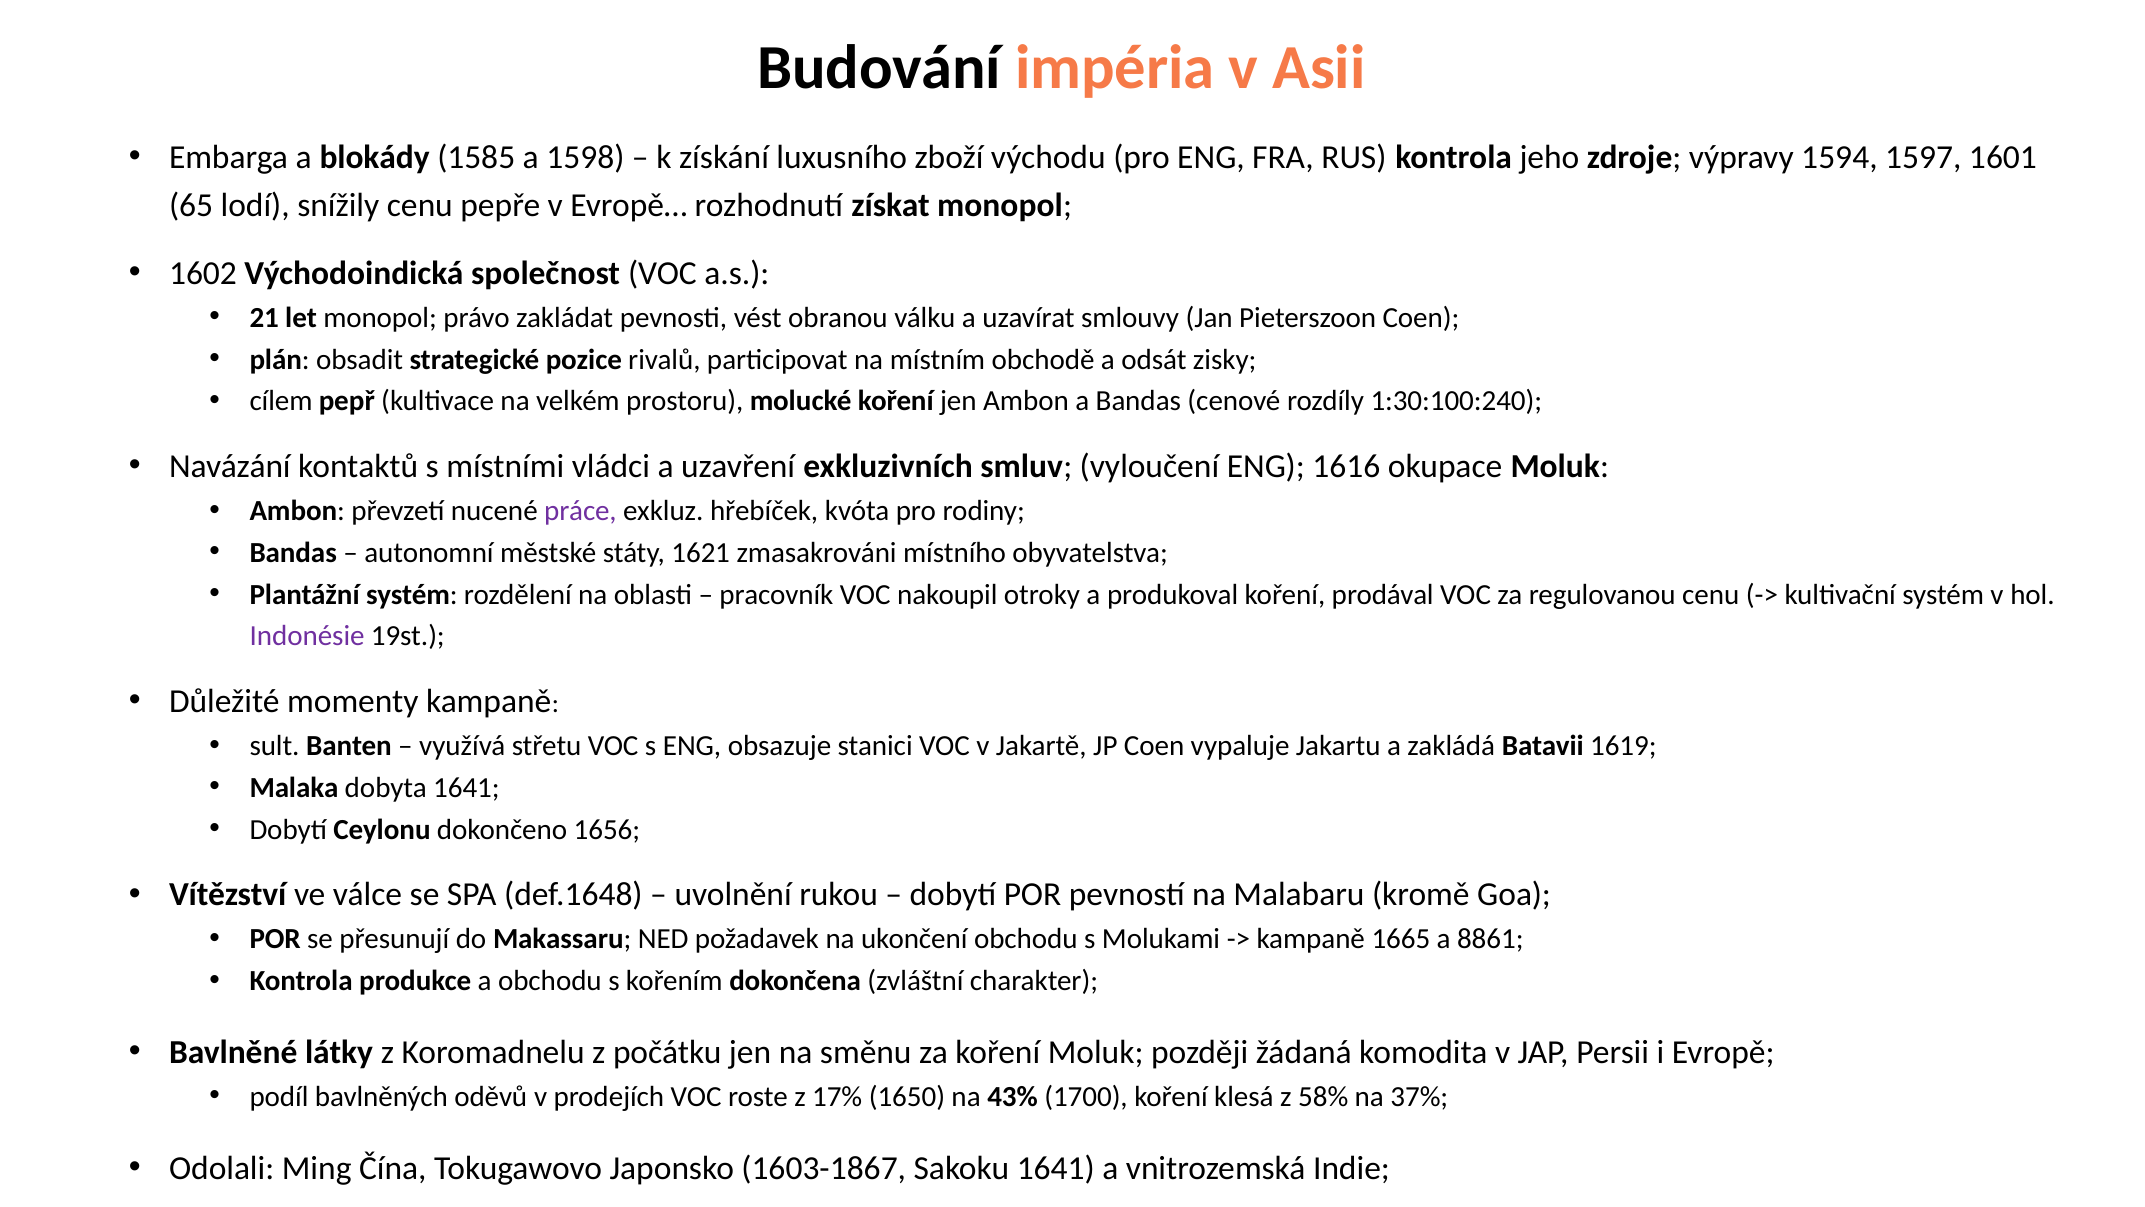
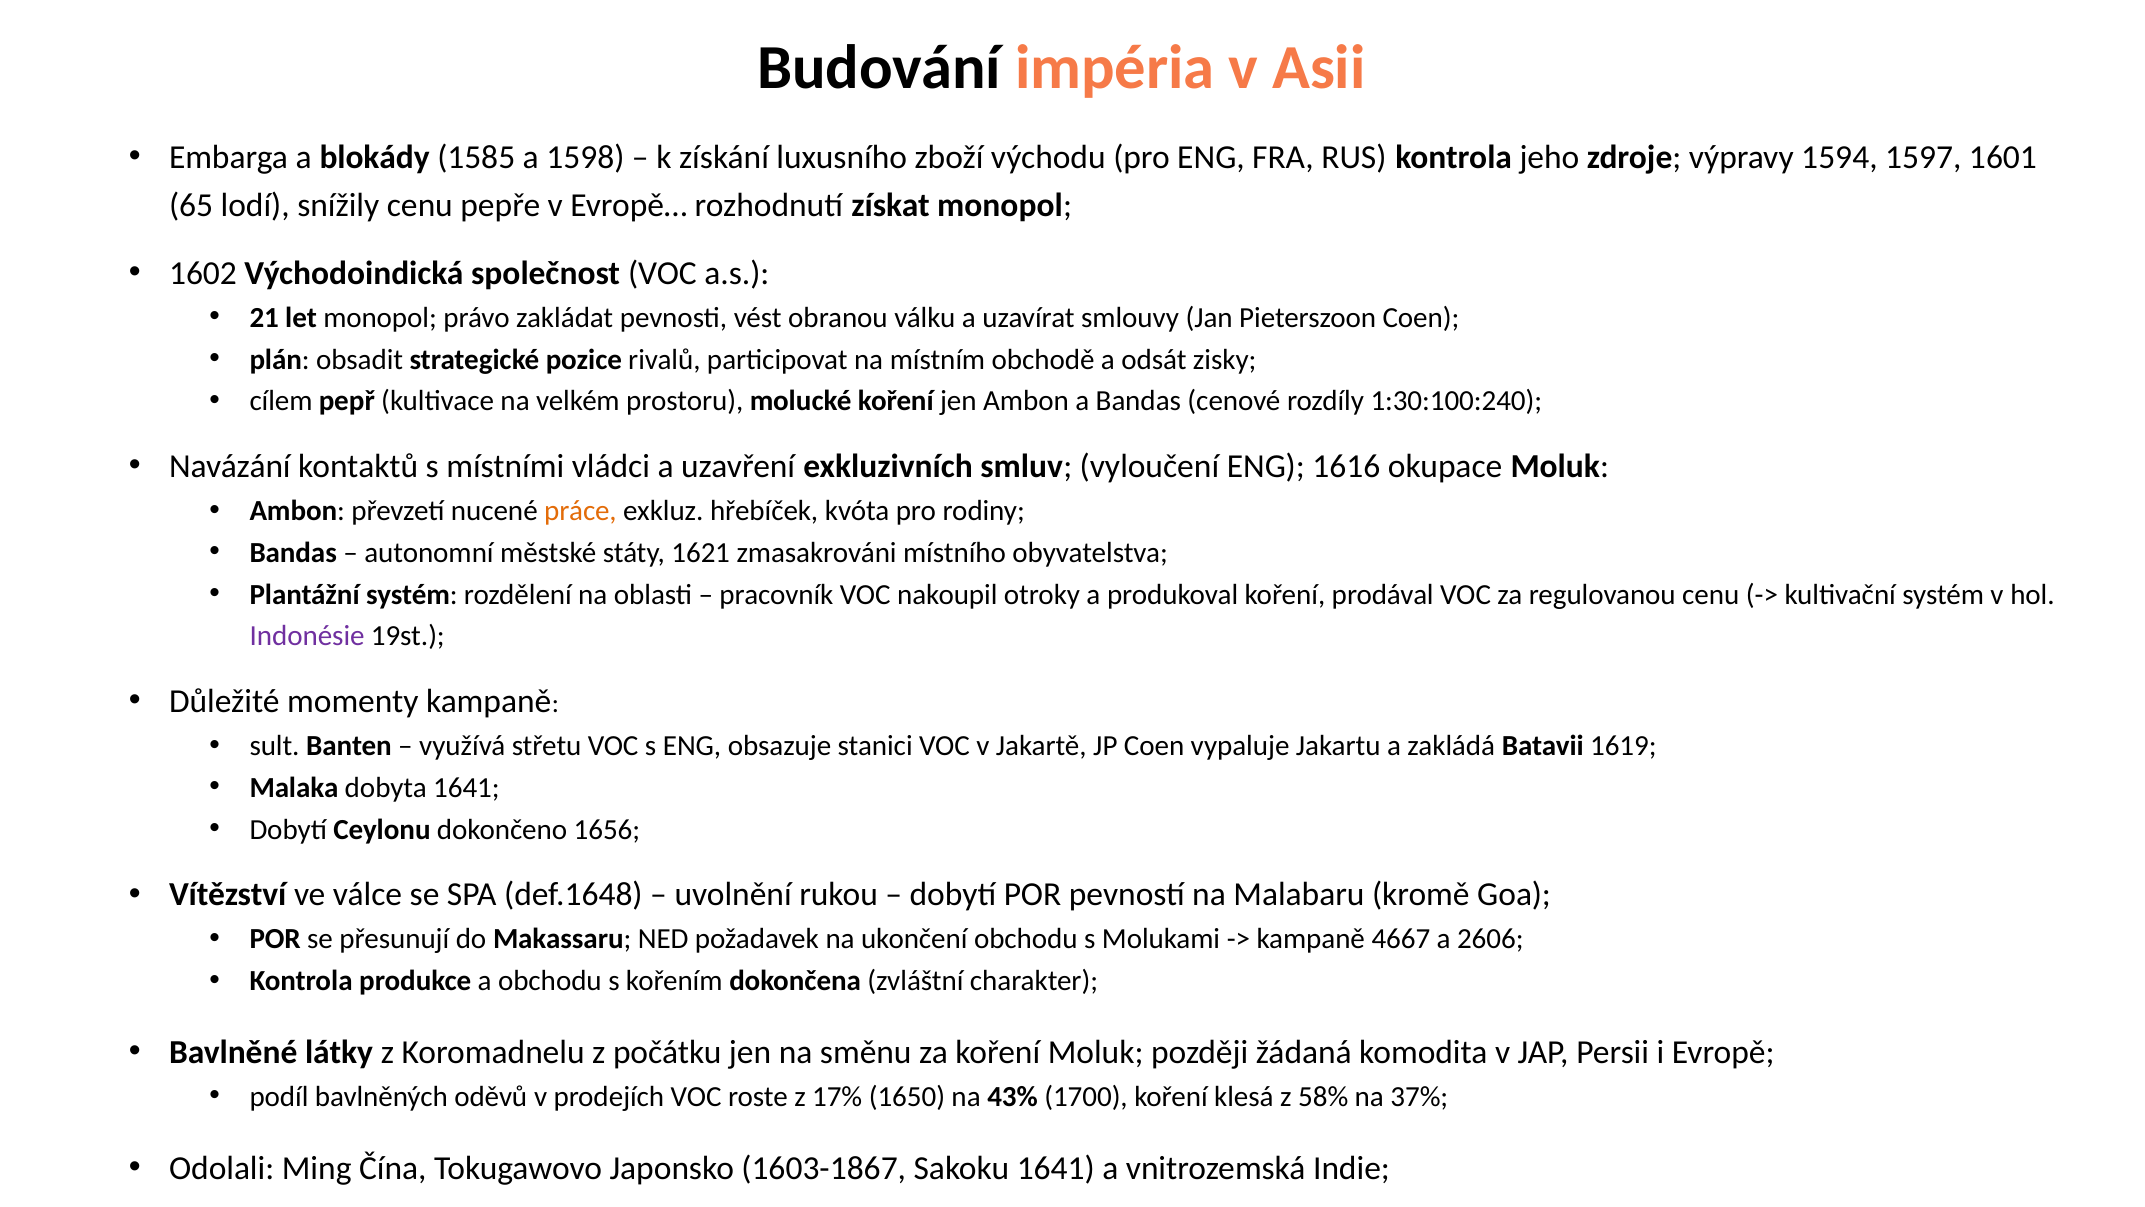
práce colour: purple -> orange (580, 511)
1665: 1665 -> 4667 (1401, 939)
8861: 8861 -> 2606 (1490, 939)
